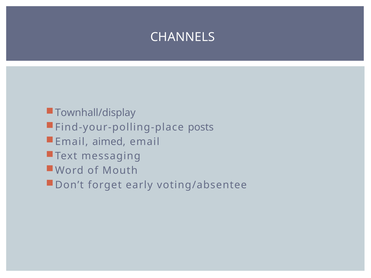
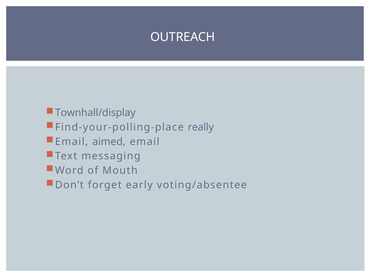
CHANNELS: CHANNELS -> OUTREACH (183, 37)
posts: posts -> really (201, 127)
